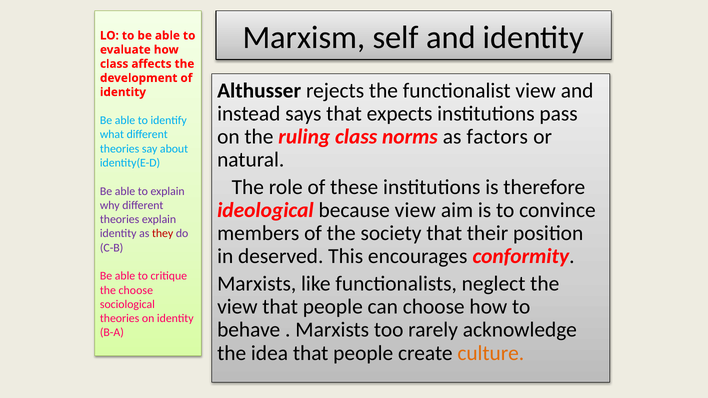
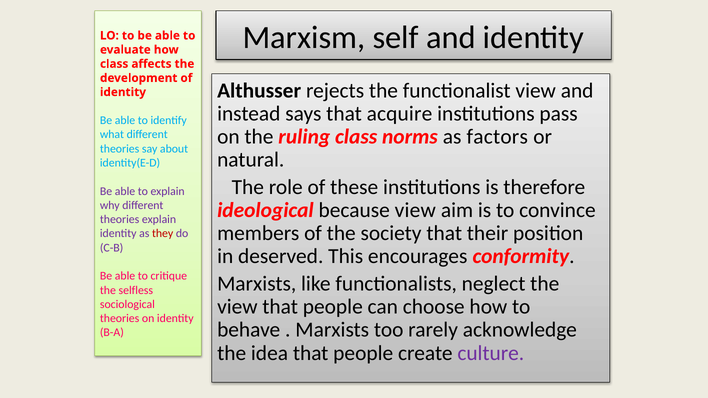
expects: expects -> acquire (399, 114)
the choose: choose -> selfless (136, 290)
culture colour: orange -> purple (491, 353)
